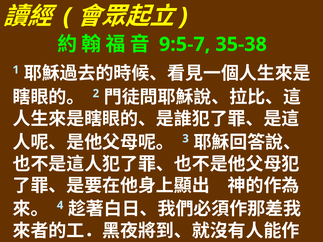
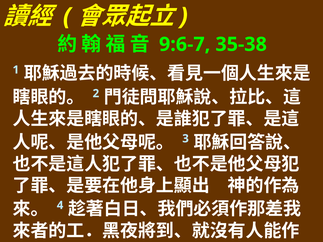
9:5-7: 9:5-7 -> 9:6-7 (185, 44)
